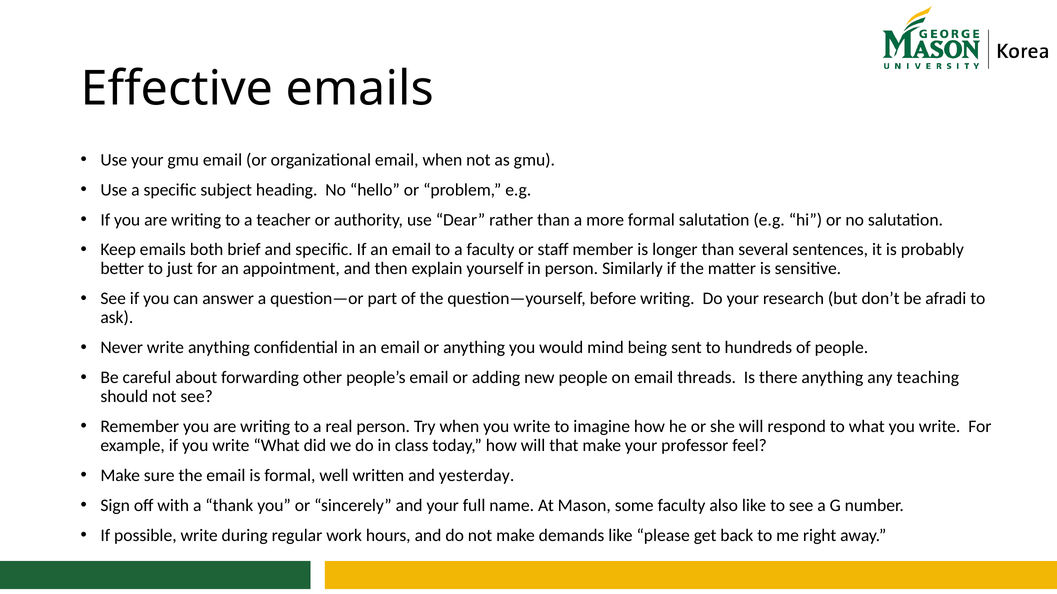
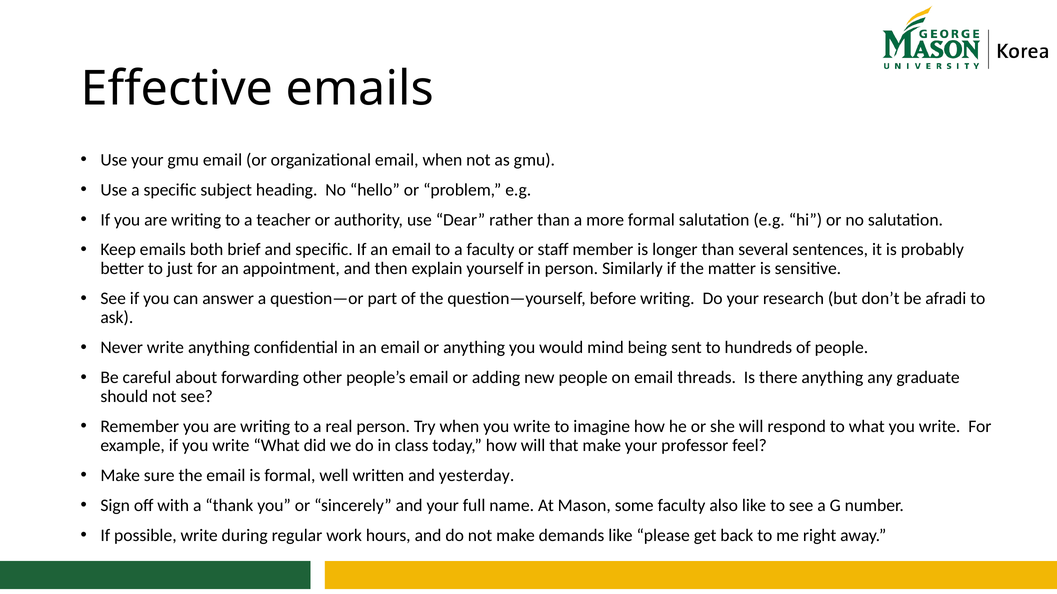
teaching: teaching -> graduate (928, 378)
